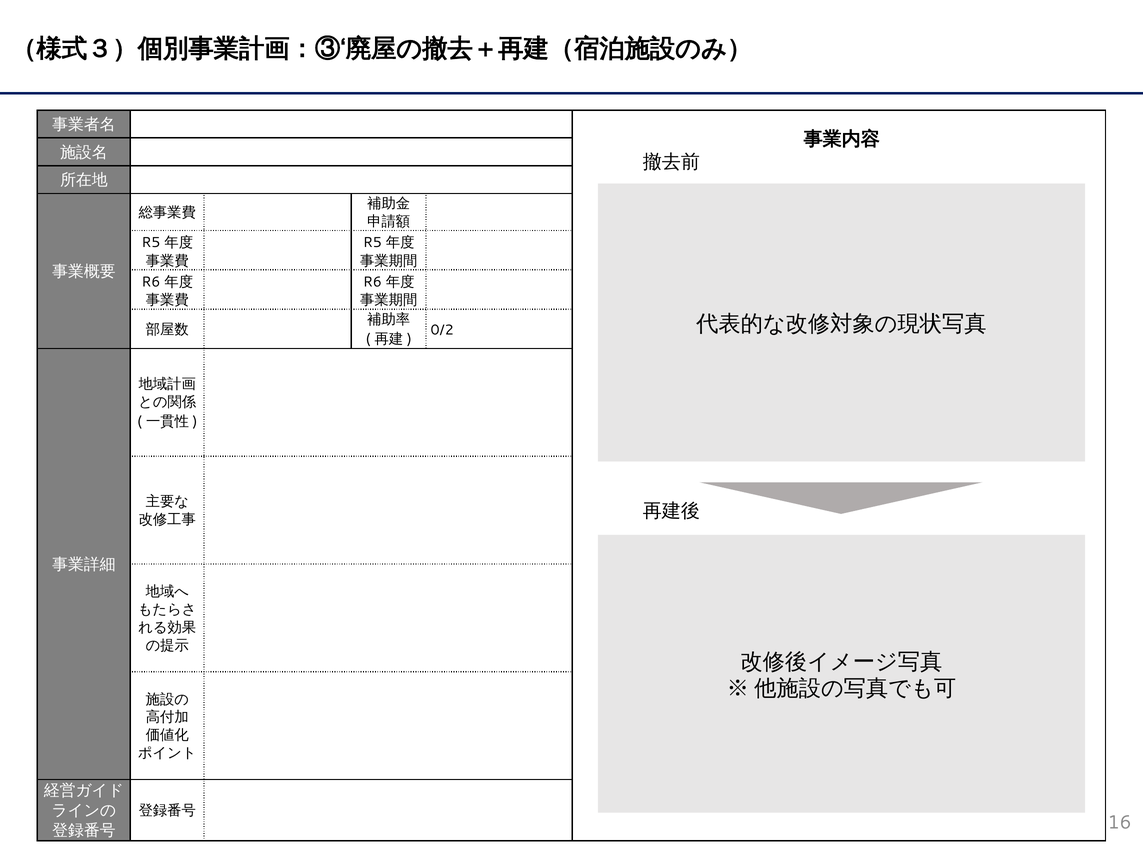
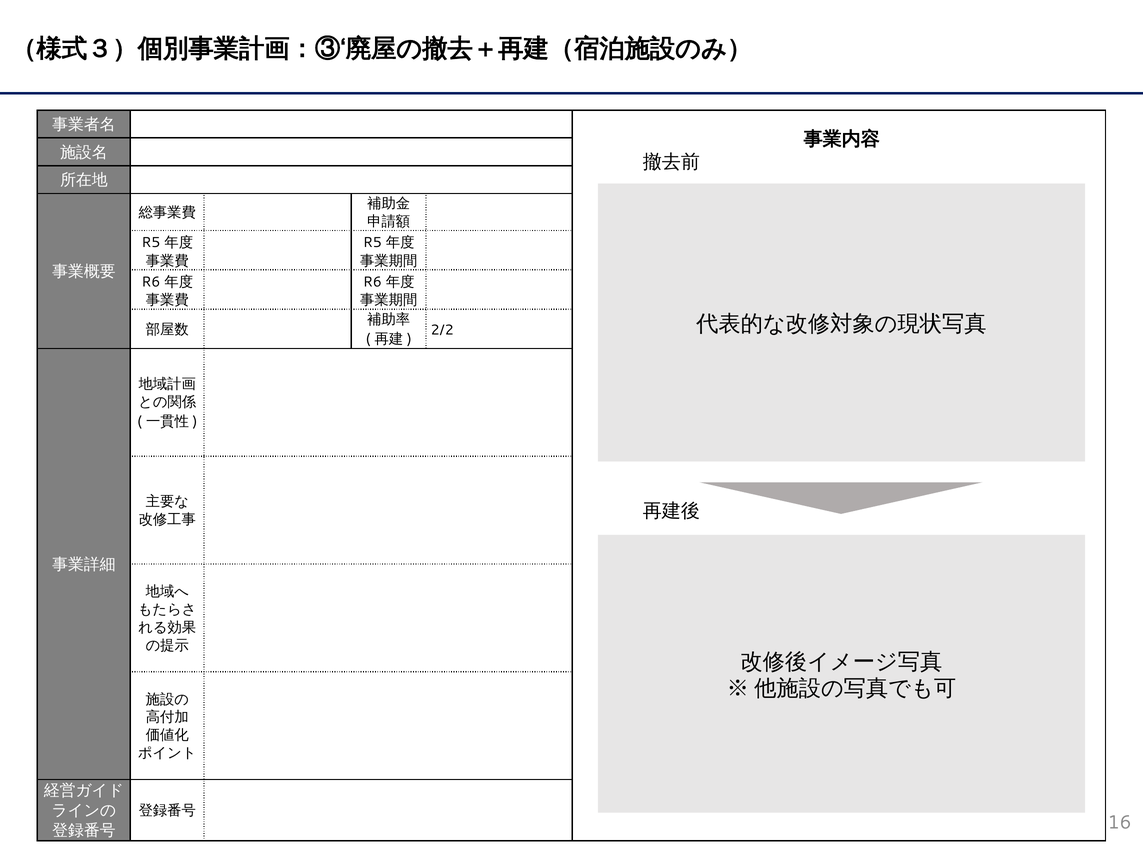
0/2: 0/2 -> 2/2 (442, 330)
